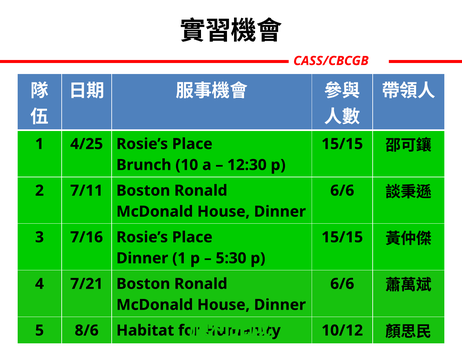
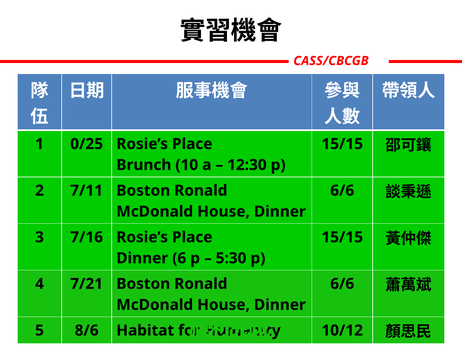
4/25: 4/25 -> 0/25 (87, 144)
Dinner 1: 1 -> 6 (179, 259)
